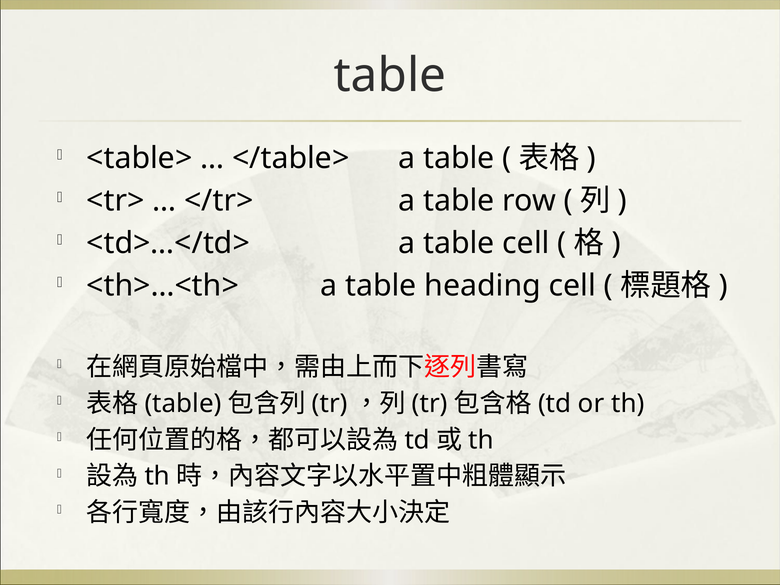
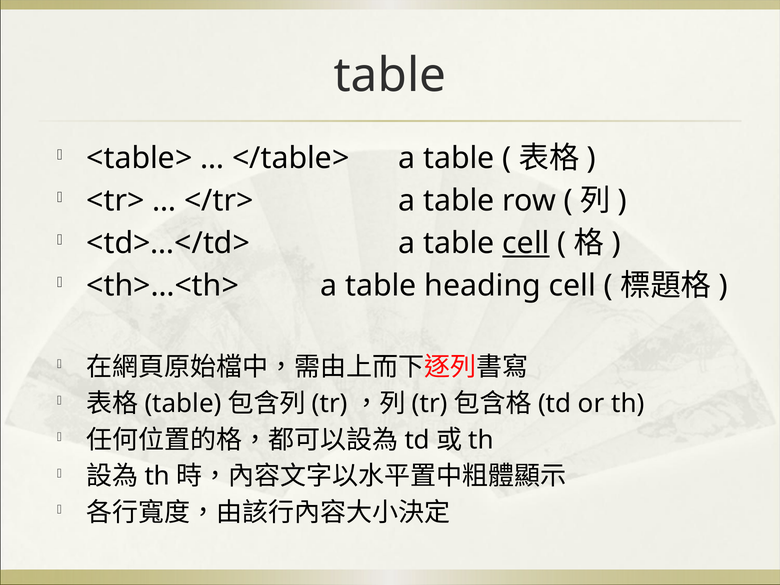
cell underline: none -> present (526, 243)
